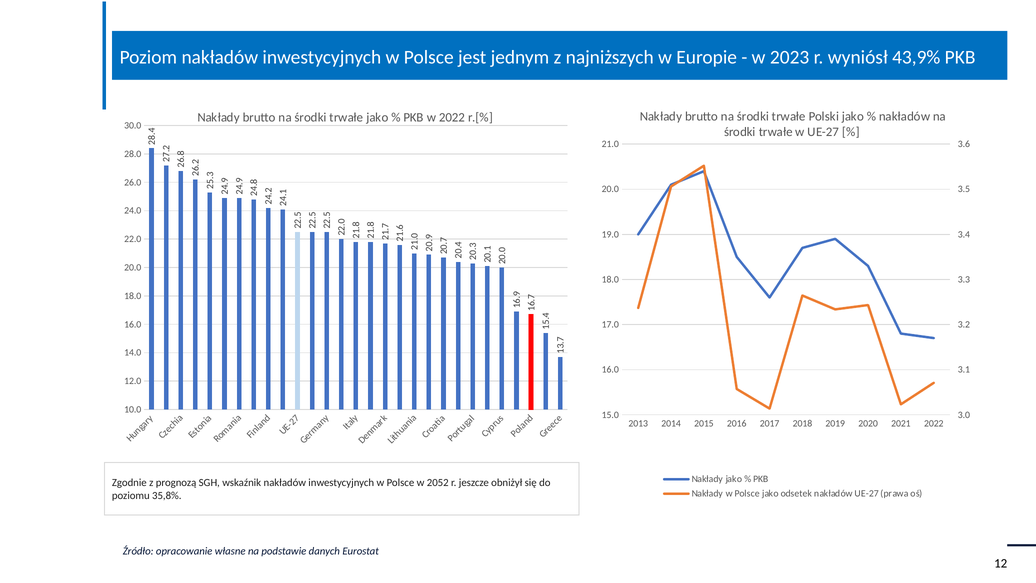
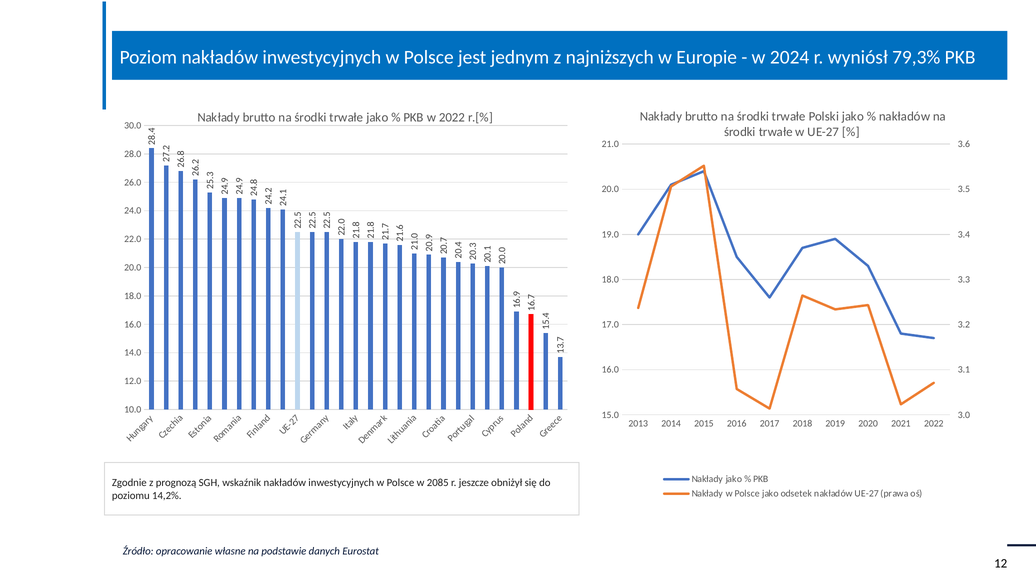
2023: 2023 -> 2024 (790, 57)
43,9%: 43,9% -> 79,3% (916, 57)
2052: 2052 -> 2085 (438, 483)
35,8%: 35,8% -> 14,2% (167, 496)
